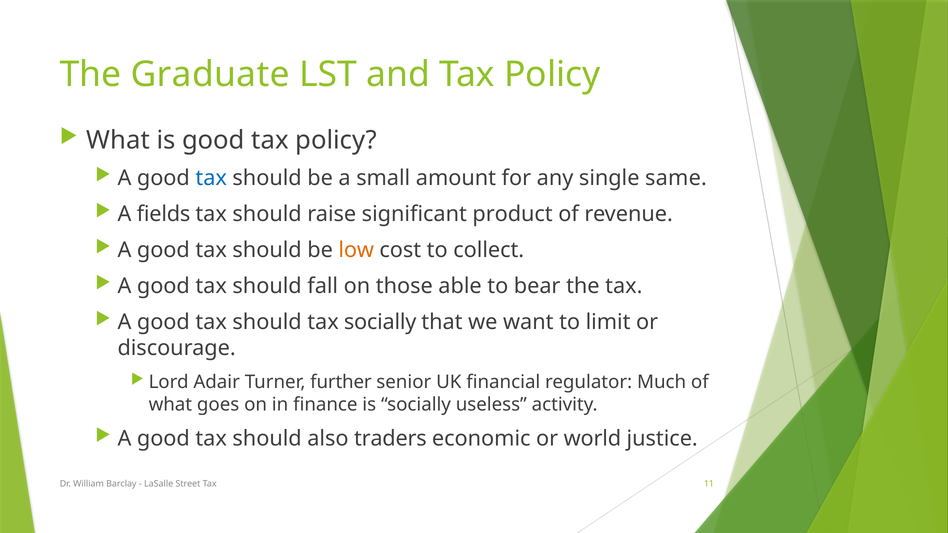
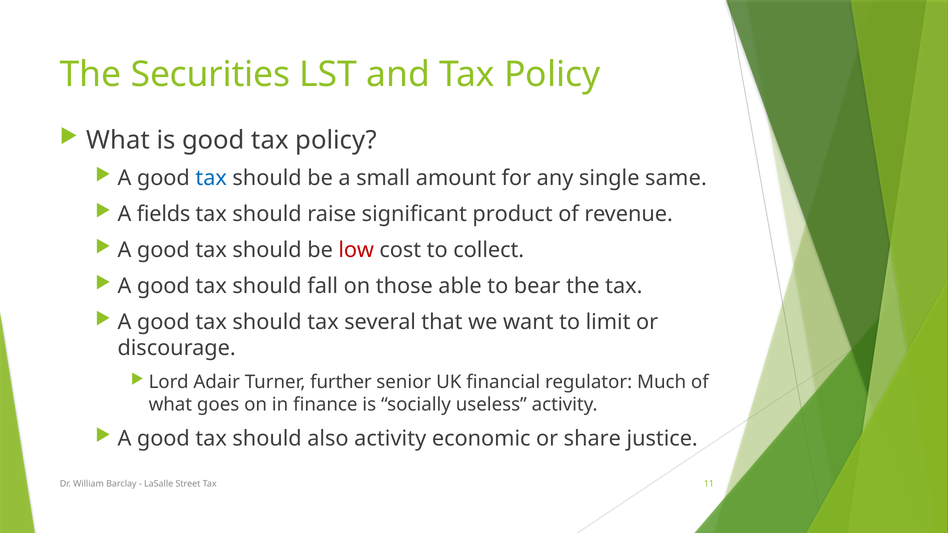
Graduate: Graduate -> Securities (210, 75)
low colour: orange -> red (356, 250)
tax socially: socially -> several (380, 322)
also traders: traders -> activity (390, 439)
world: world -> share (592, 439)
